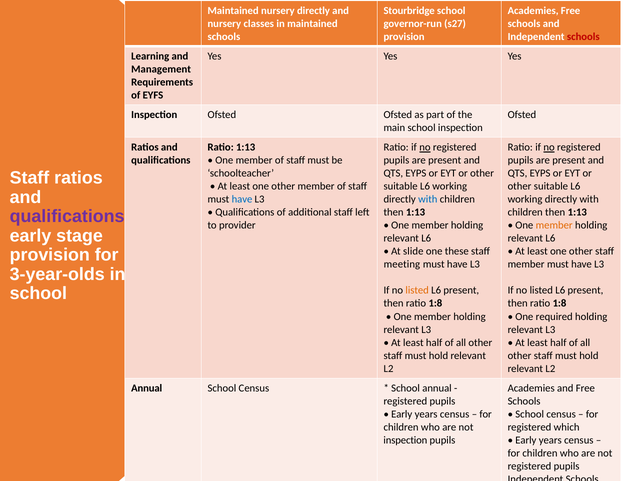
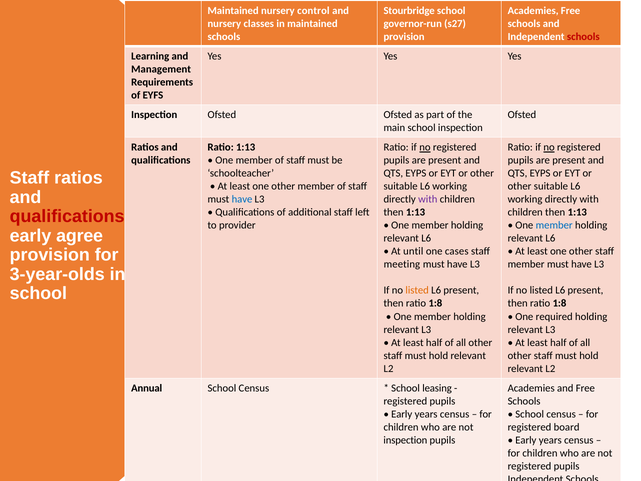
nursery directly: directly -> control (313, 11)
with colour: blue -> purple (428, 199)
qualifications colour: purple -> red (67, 216)
member colour: orange -> blue (554, 225)
stage: stage -> agree (80, 236)
slide: slide -> until (413, 251)
these: these -> cases (457, 251)
School annual: annual -> leasing (437, 388)
which: which -> board (567, 427)
